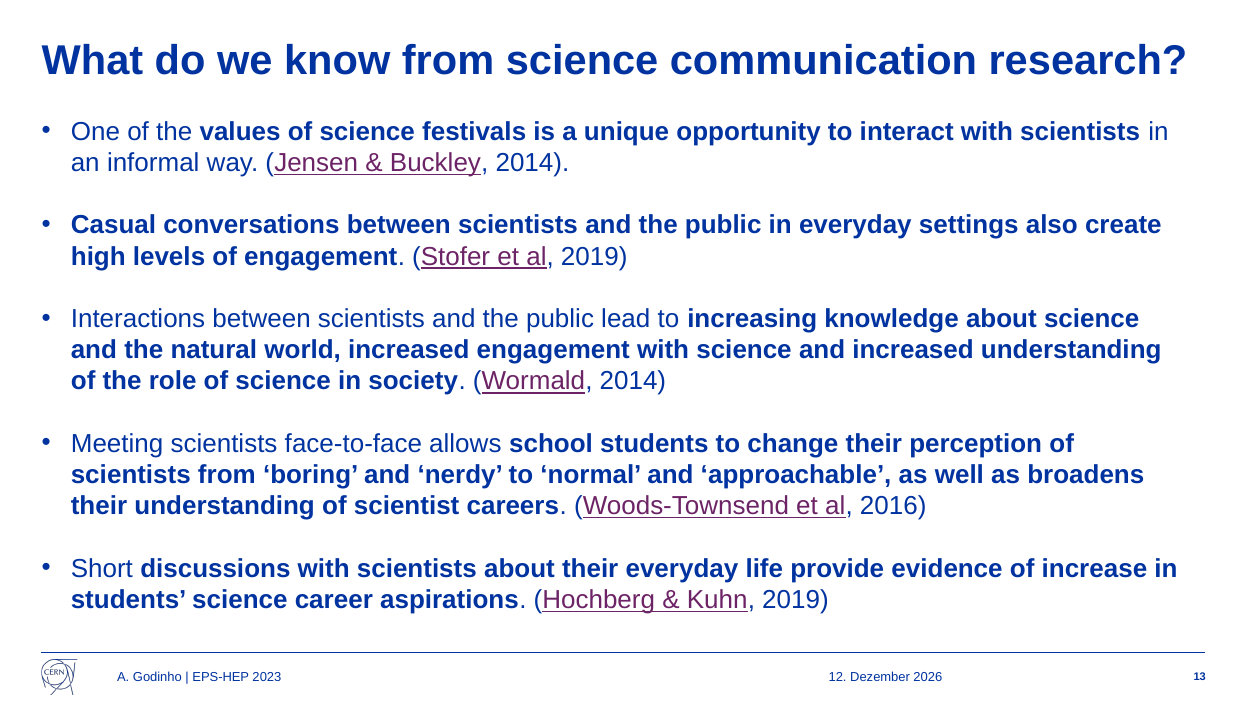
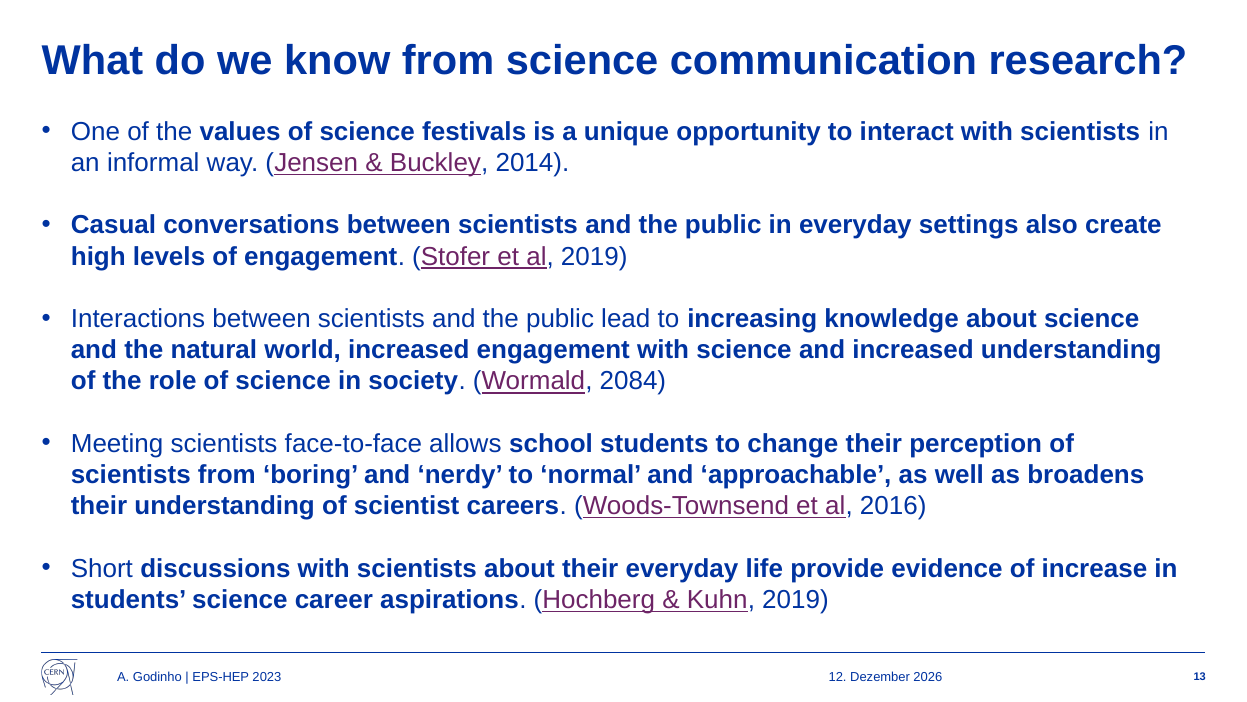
Wormald 2014: 2014 -> 2084 (633, 381)
